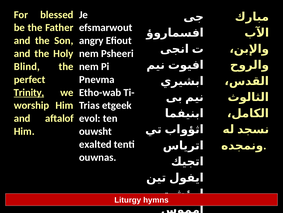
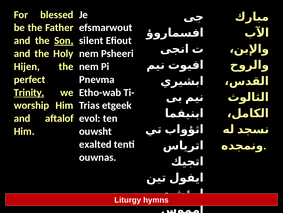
Son underline: none -> present (64, 40)
angry: angry -> silent (91, 40)
Blind: Blind -> Hijen (27, 66)
